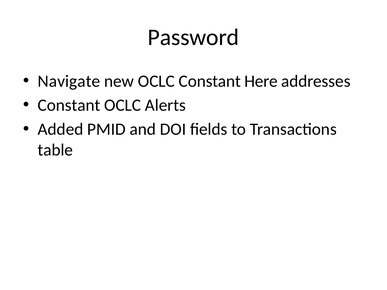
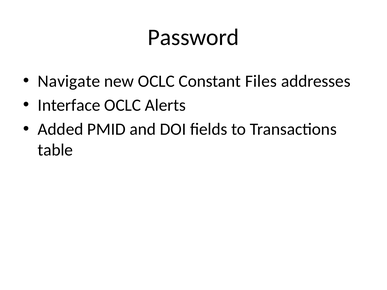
Here: Here -> Files (261, 81)
Constant: Constant -> Interface (69, 105)
